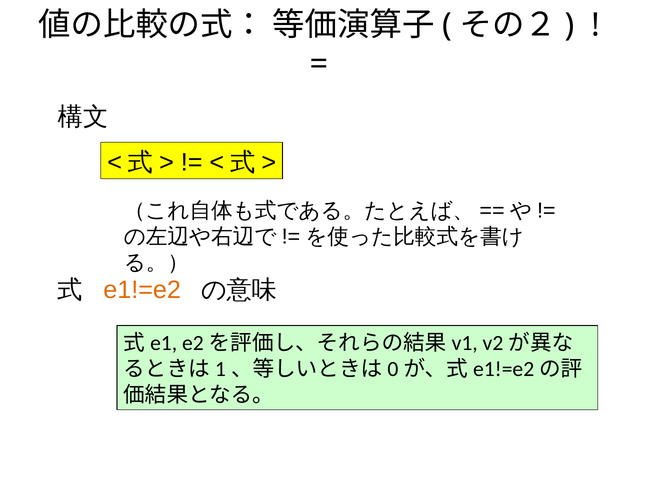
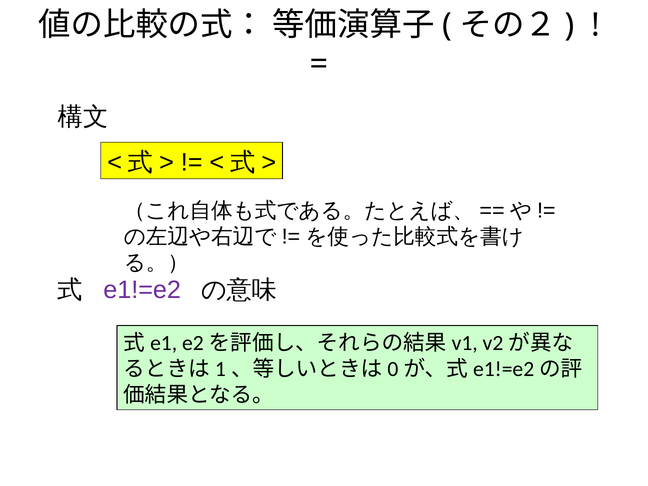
e1!=e2 colour: orange -> purple (142, 290)
